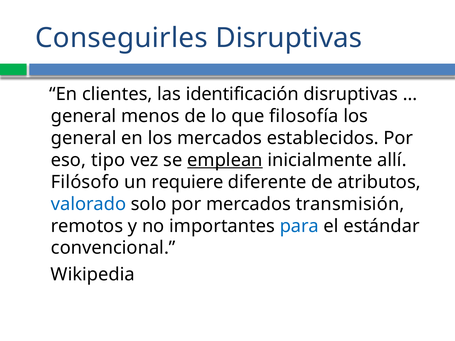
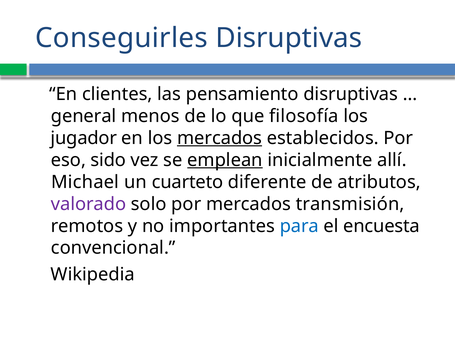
identificación: identificación -> pensamiento (242, 94)
general: general -> jugador (84, 138)
mercados underline: none -> present (220, 138)
tipo: tipo -> sido (108, 160)
Filósofo: Filósofo -> Michael (85, 182)
requiere: requiere -> cuarteto (188, 182)
valorado colour: blue -> purple (89, 204)
estándar: estándar -> encuesta (382, 226)
